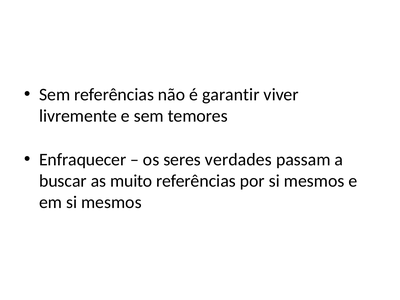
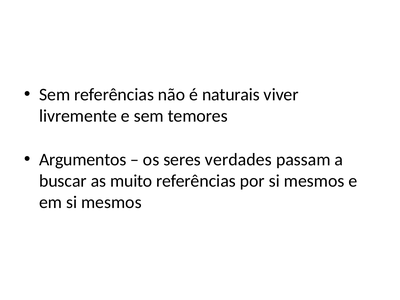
garantir: garantir -> naturais (231, 95)
Enfraquecer: Enfraquecer -> Argumentos (83, 160)
